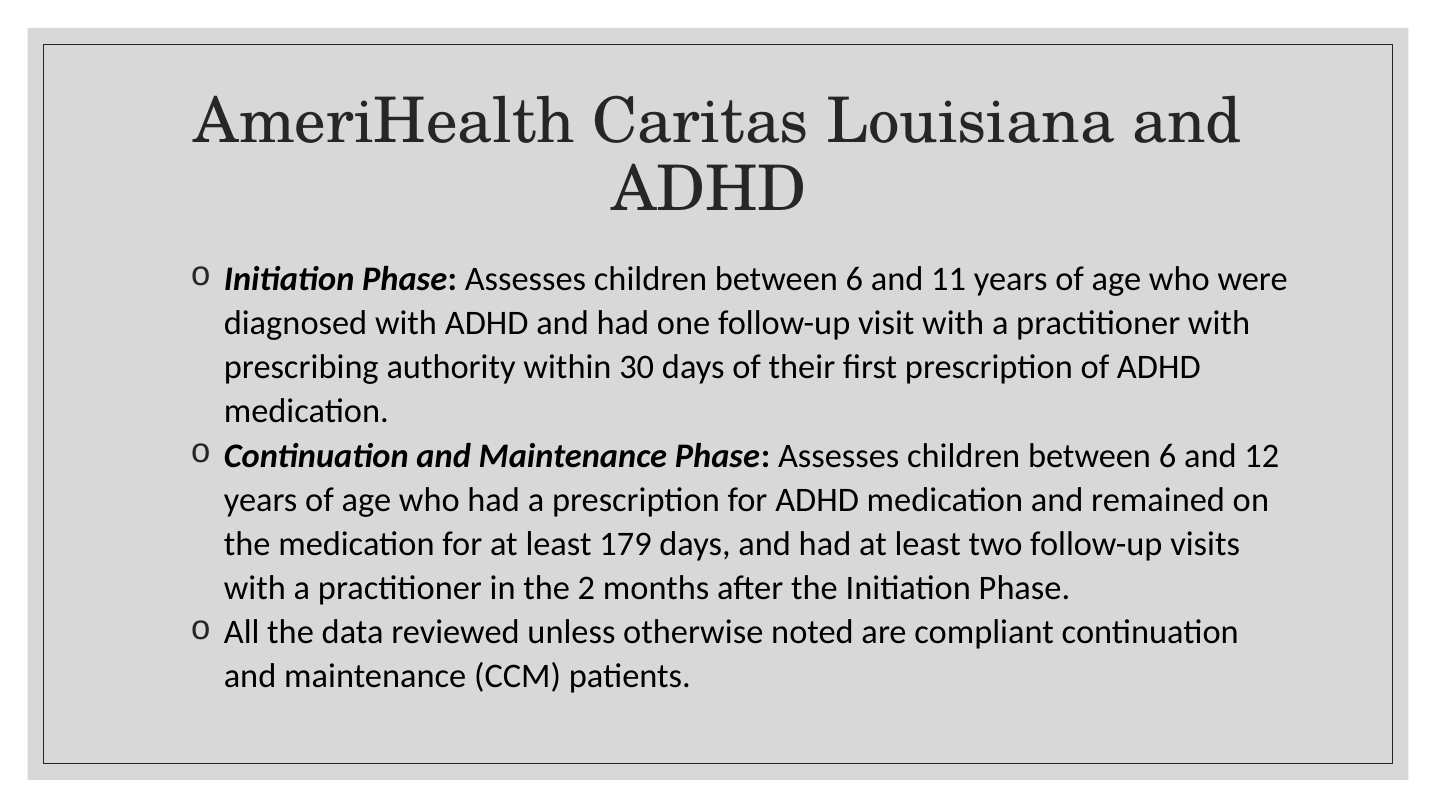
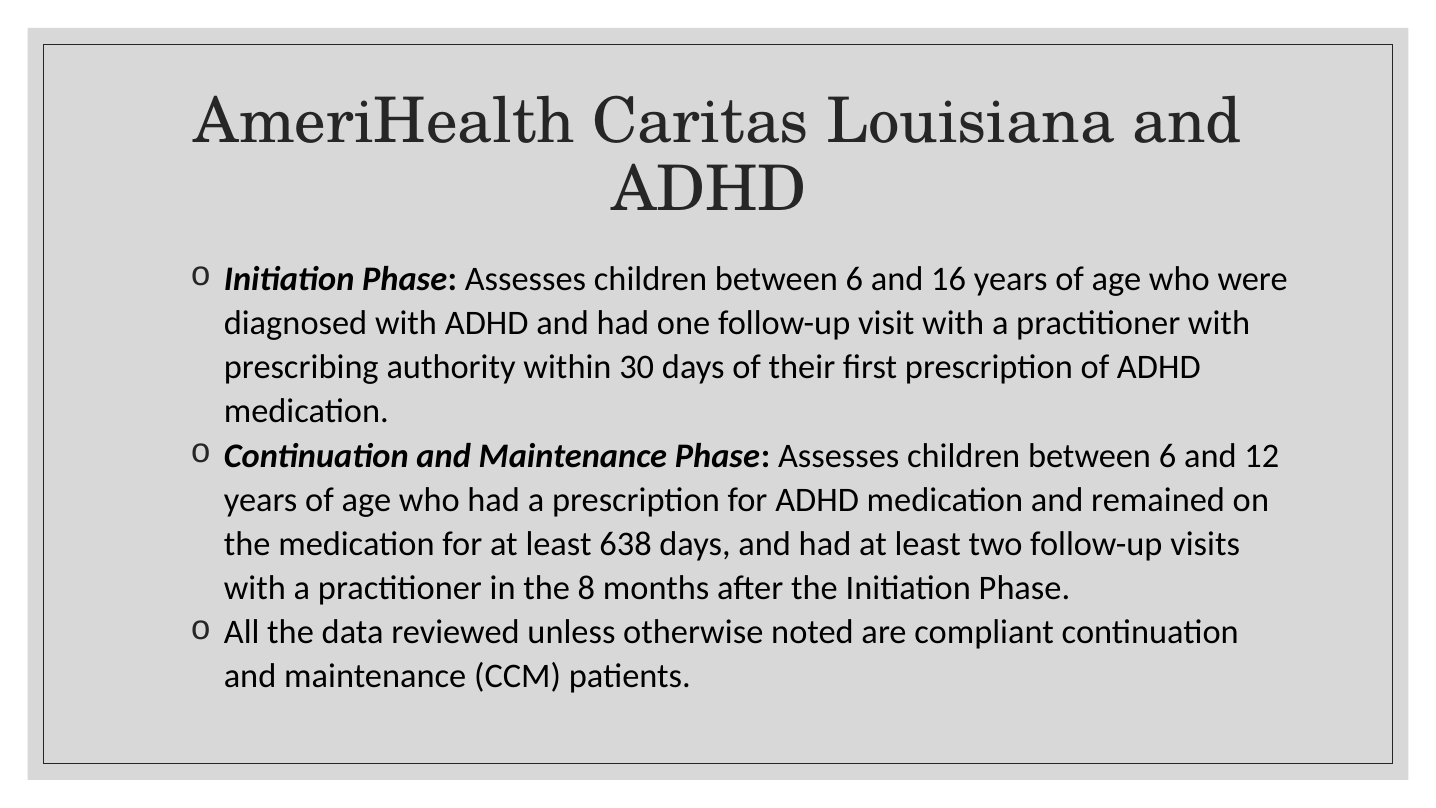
11: 11 -> 16 (949, 279)
179: 179 -> 638 (626, 544)
2: 2 -> 8 (586, 588)
